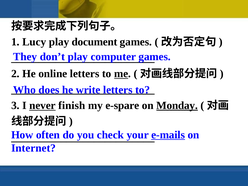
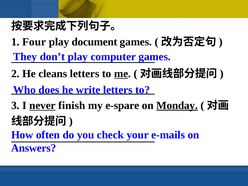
Lucy: Lucy -> Four (34, 42)
online: online -> cleans (53, 74)
e-mails underline: present -> none (168, 135)
Internet: Internet -> Answers (34, 148)
